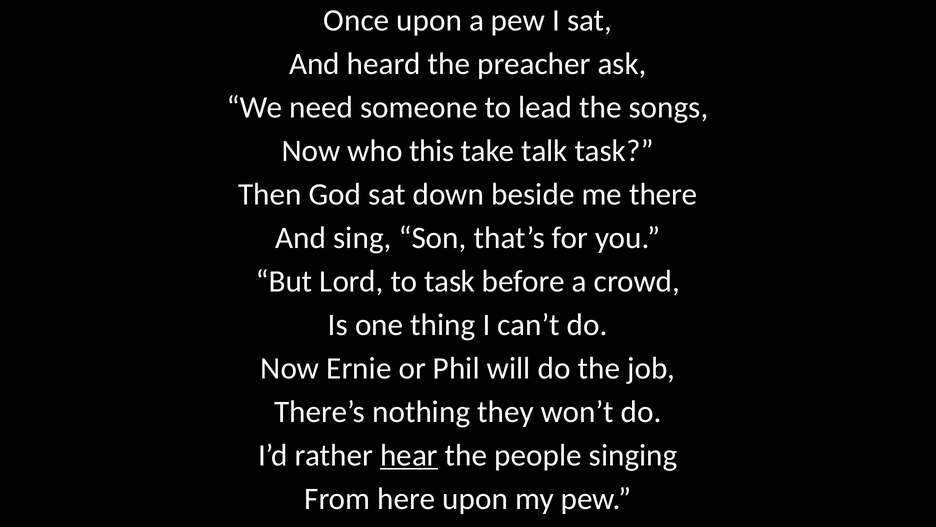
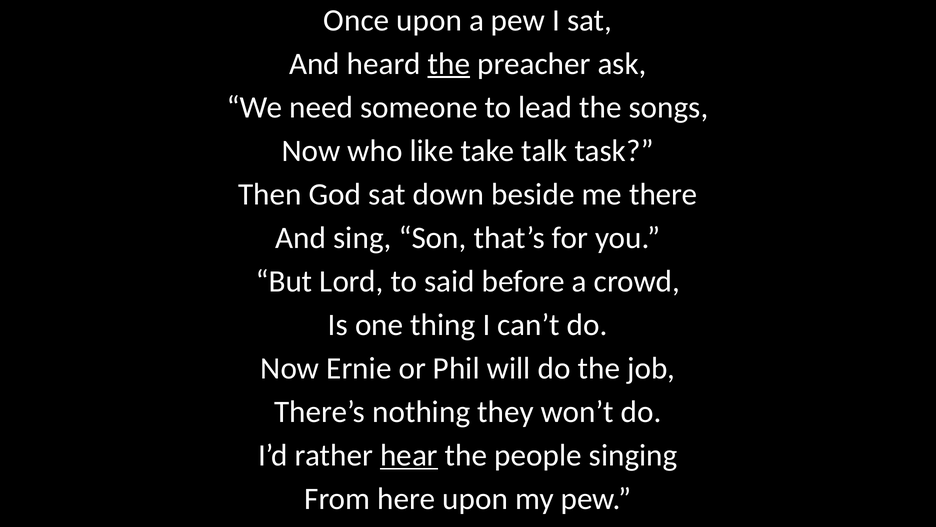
the underline: none -> present (449, 64)
this: this -> like (432, 151)
to task: task -> said (450, 281)
